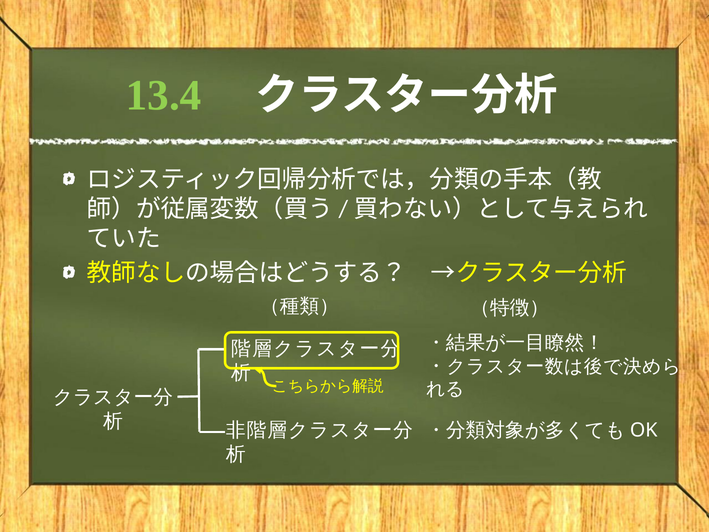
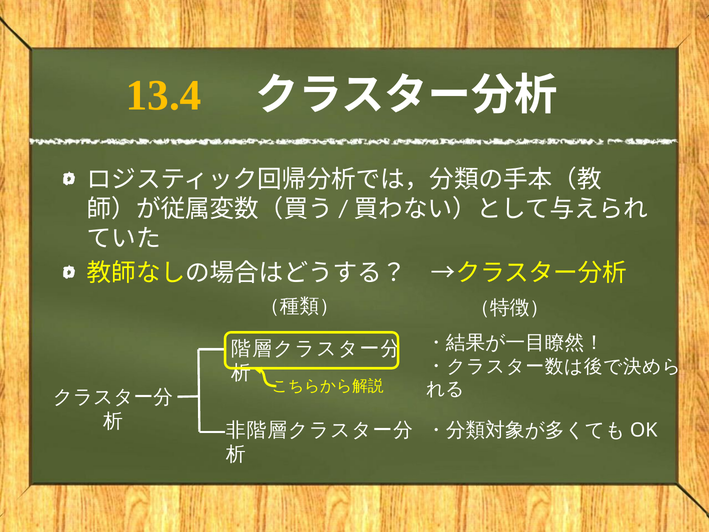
13.4 colour: light green -> yellow (164, 95)
